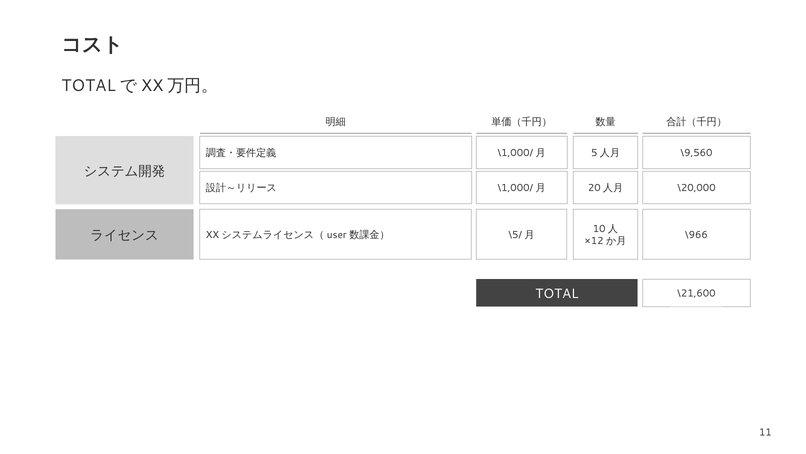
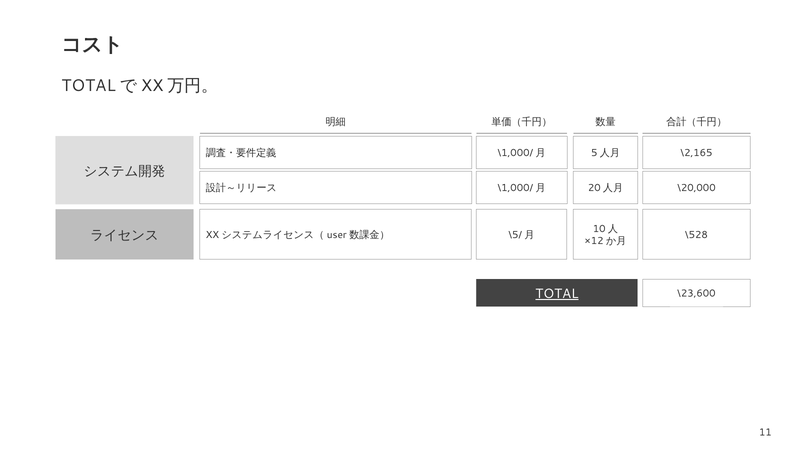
\9,560: \9,560 -> \2,165 (697, 153)
\966: \966 -> \528 (696, 235)
TOTAL underline: none -> present (557, 293)
\21,600: \21,600 -> \23,600 (696, 293)
